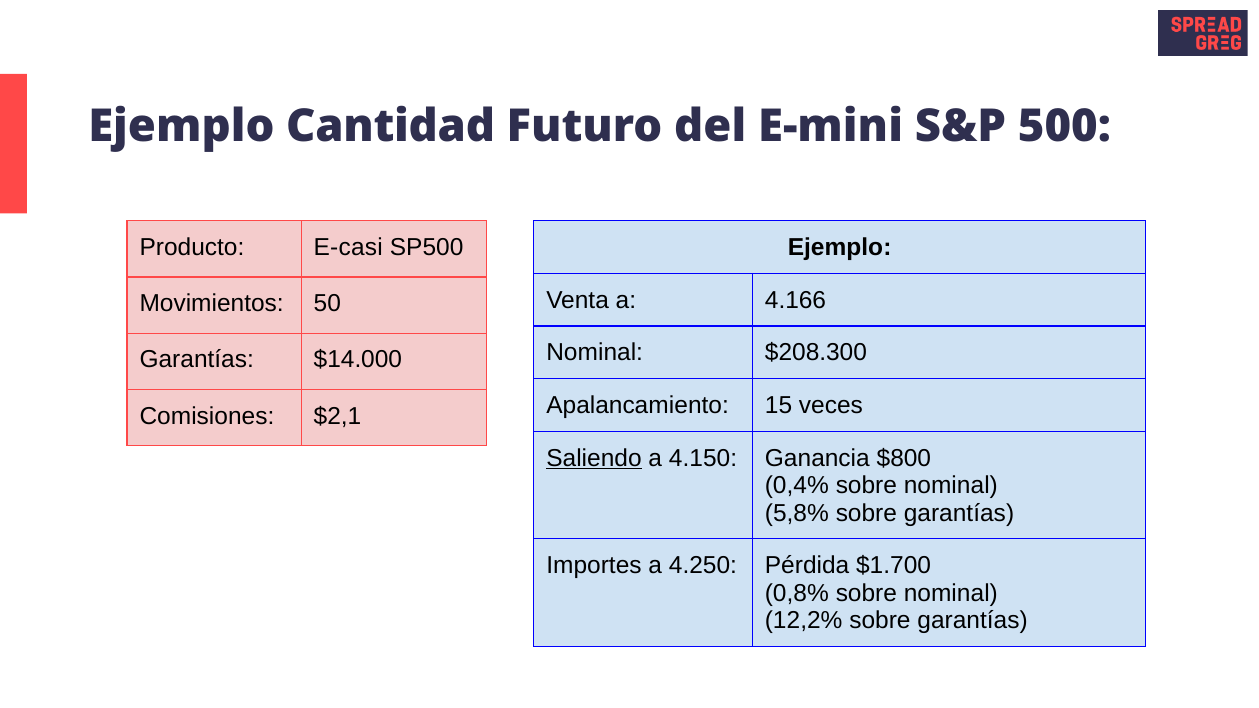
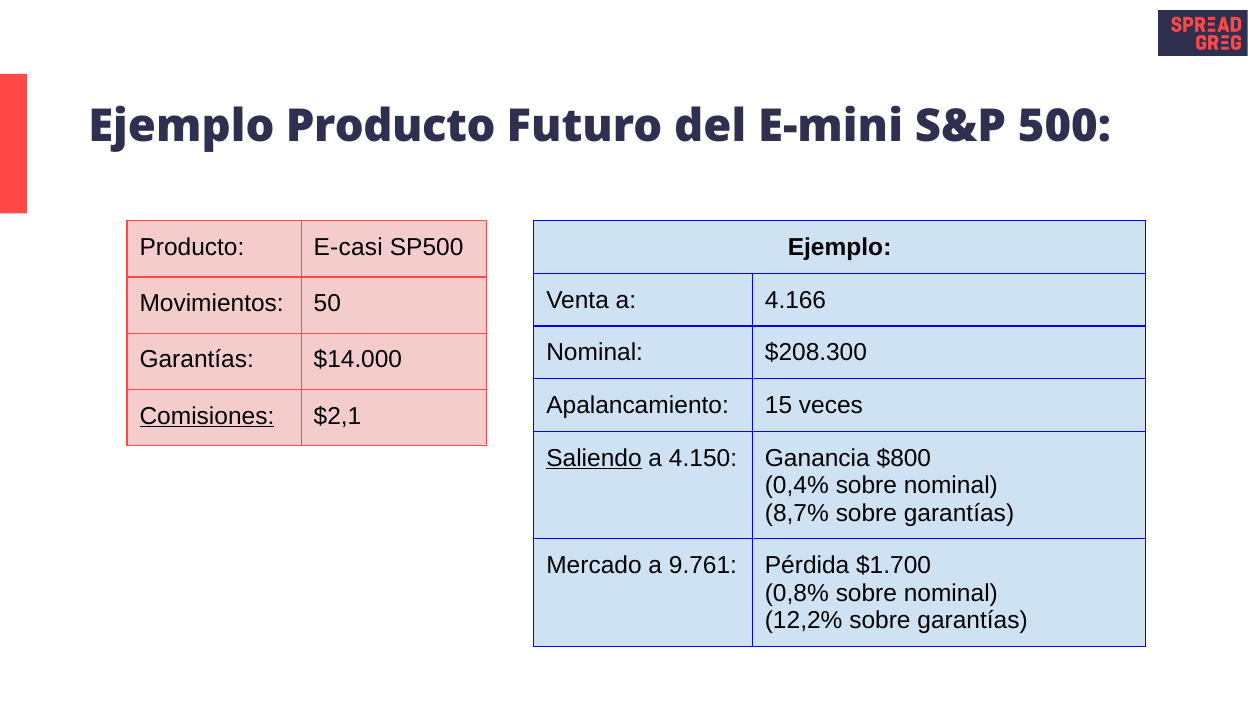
Ejemplo Cantidad: Cantidad -> Producto (391, 126)
Comisiones underline: none -> present (207, 416)
5,8%: 5,8% -> 8,7% (797, 513)
Importes: Importes -> Mercado (594, 566)
4.250: 4.250 -> 9.761 (703, 566)
